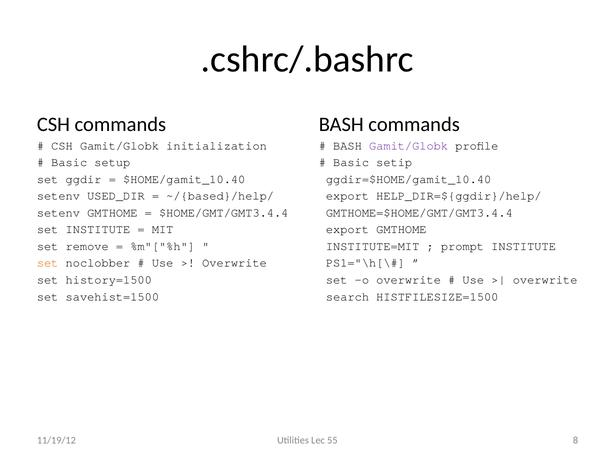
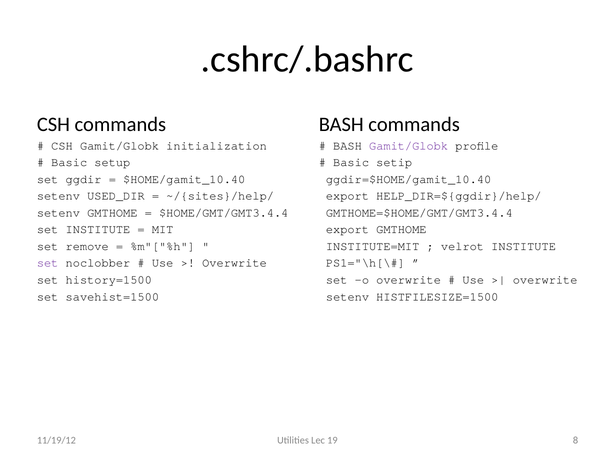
~/{based}/help/: ~/{based}/help/ -> ~/{sites}/help/ (220, 196)
prompt: prompt -> velrot (462, 246)
set colour: orange -> purple (48, 263)
search: search -> setenv (348, 297)
55: 55 -> 19 (332, 440)
